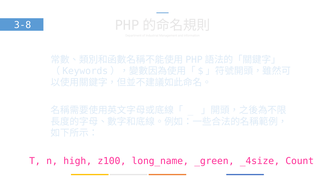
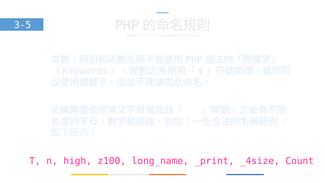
3-8: 3-8 -> 3-5 (23, 25)
_green: _green -> _print (214, 161)
